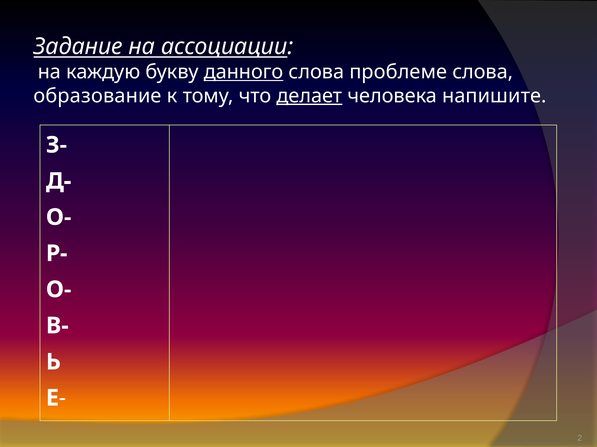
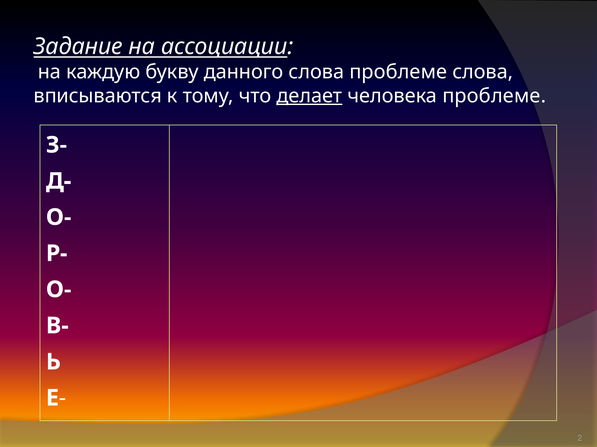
данного underline: present -> none (244, 72)
образование: образование -> вписываются (98, 96)
человека напишите: напишите -> проблеме (494, 96)
